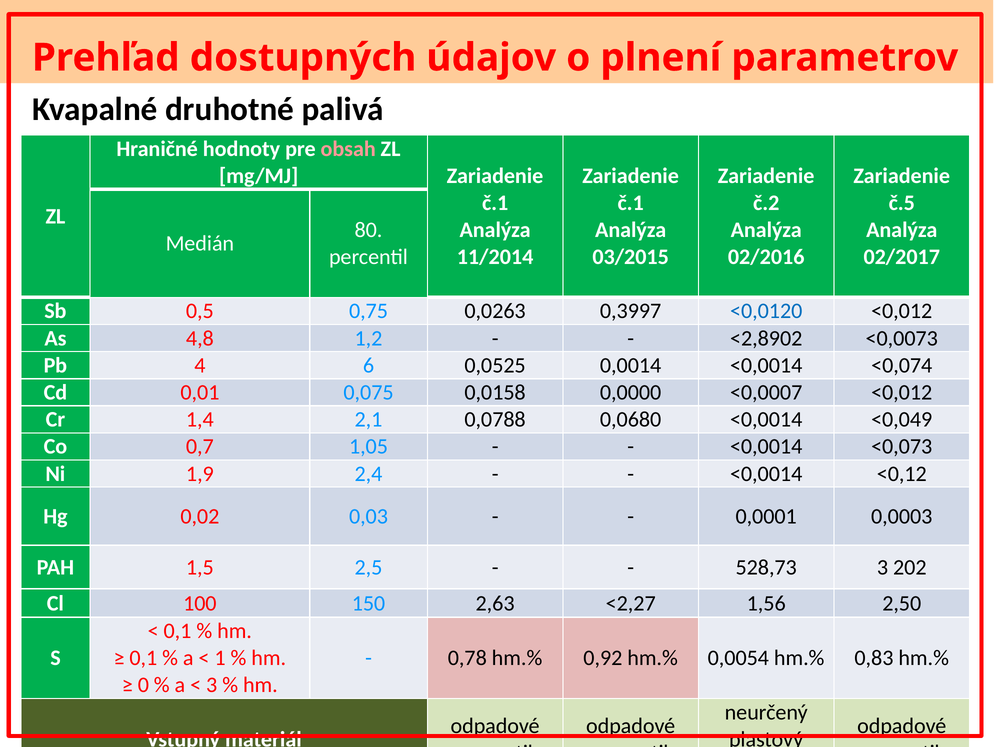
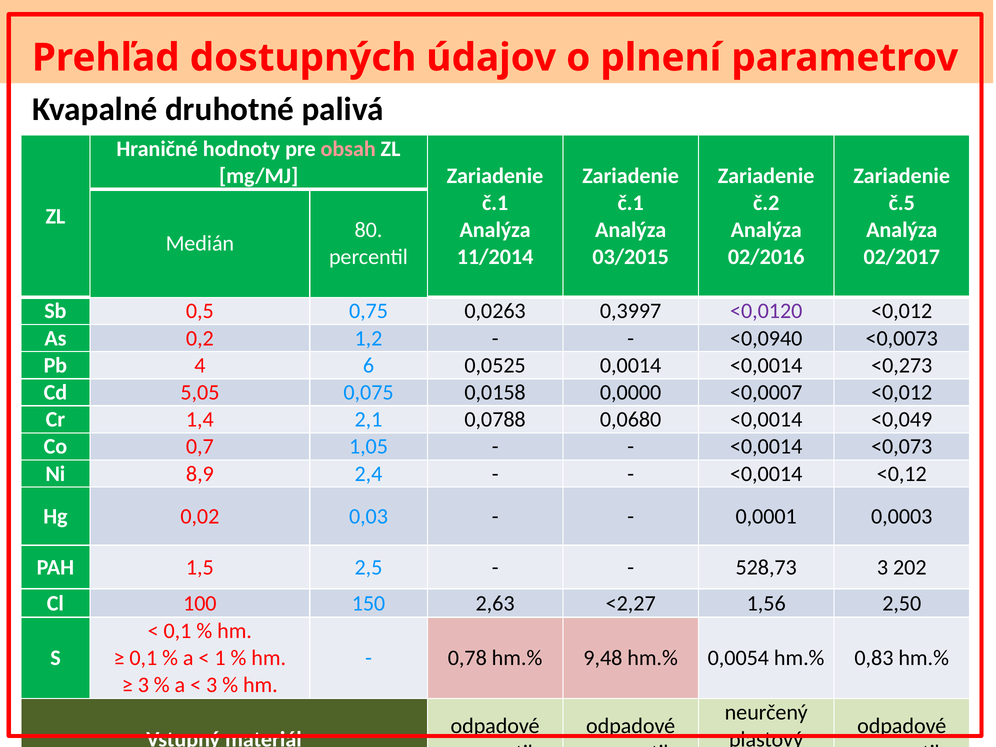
<0,0120 colour: blue -> purple (766, 311)
4,8: 4,8 -> 0,2 (200, 338)
<2,8902: <2,8902 -> <0,0940 (766, 338)
<0,074: <0,074 -> <0,273 (902, 365)
0,01: 0,01 -> 5,05 (200, 392)
1,9: 1,9 -> 8,9 (200, 474)
0,92: 0,92 -> 9,48 (603, 658)
0: 0 -> 3 (143, 685)
